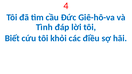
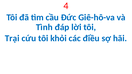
Biết: Biết -> Trại (12, 38)
